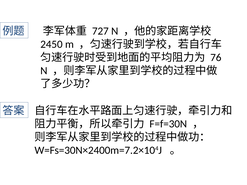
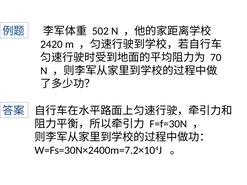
727: 727 -> 502 (100, 31)
2450: 2450 -> 2420 (51, 44)
76: 76 -> 70 (216, 58)
